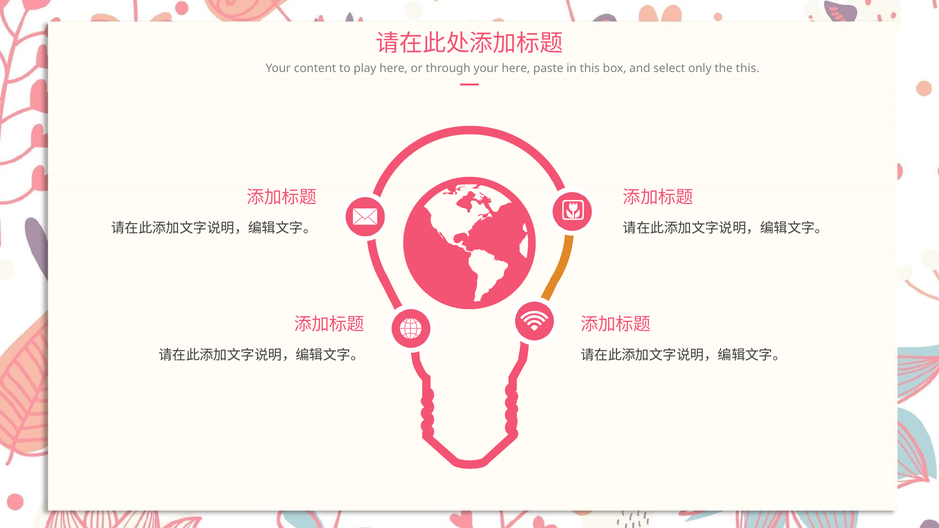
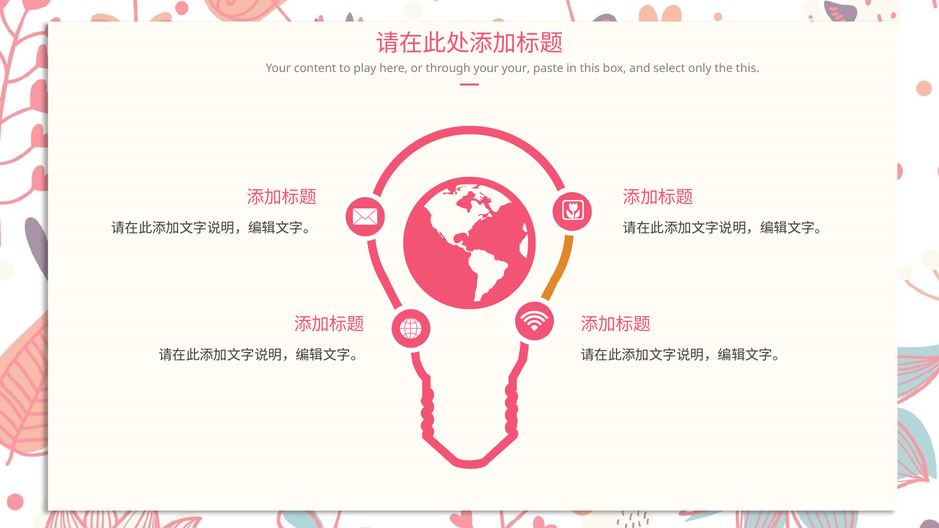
your here: here -> your (516, 68)
